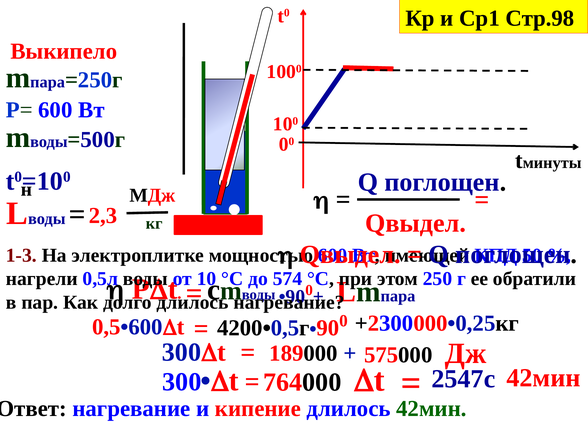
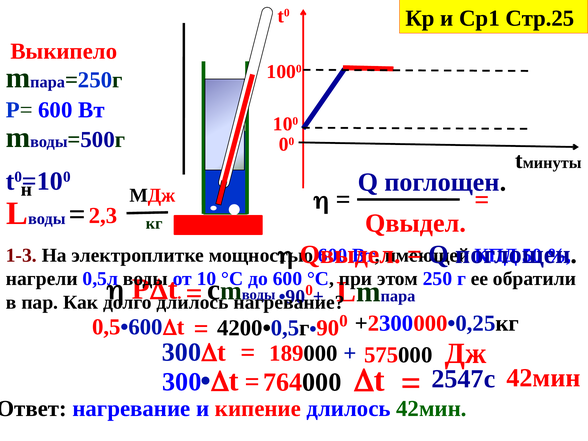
Стр.98: Стр.98 -> Стр.25 (540, 18)
до 574: 574 -> 600 (287, 279)
